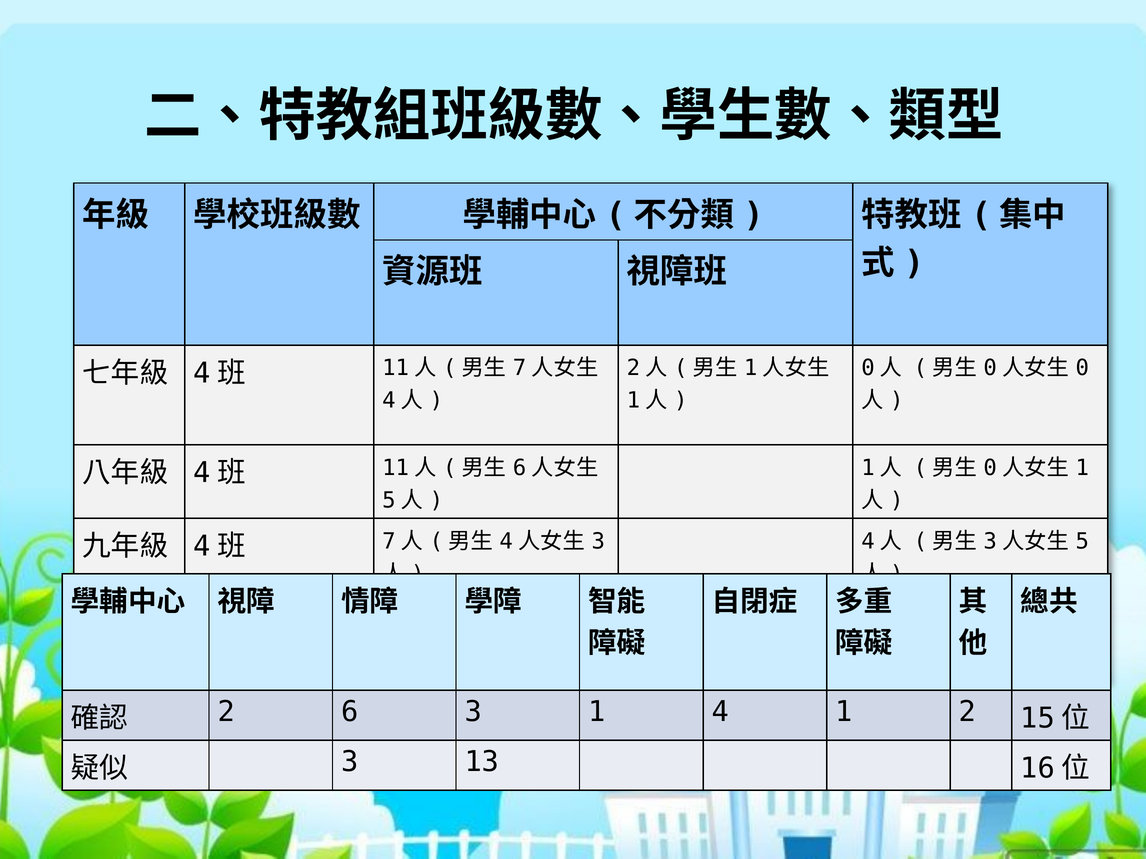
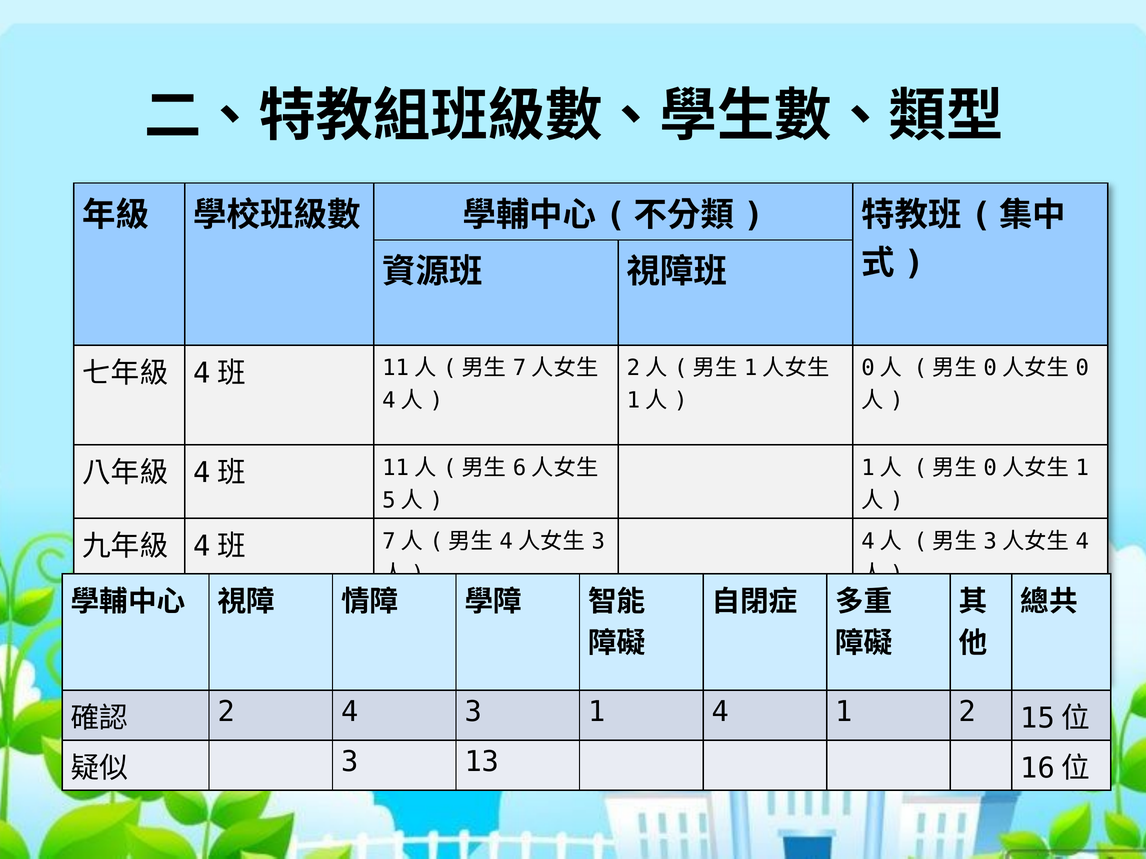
5: 5 -> 4 (1082, 542)
2 6: 6 -> 4 (350, 712)
